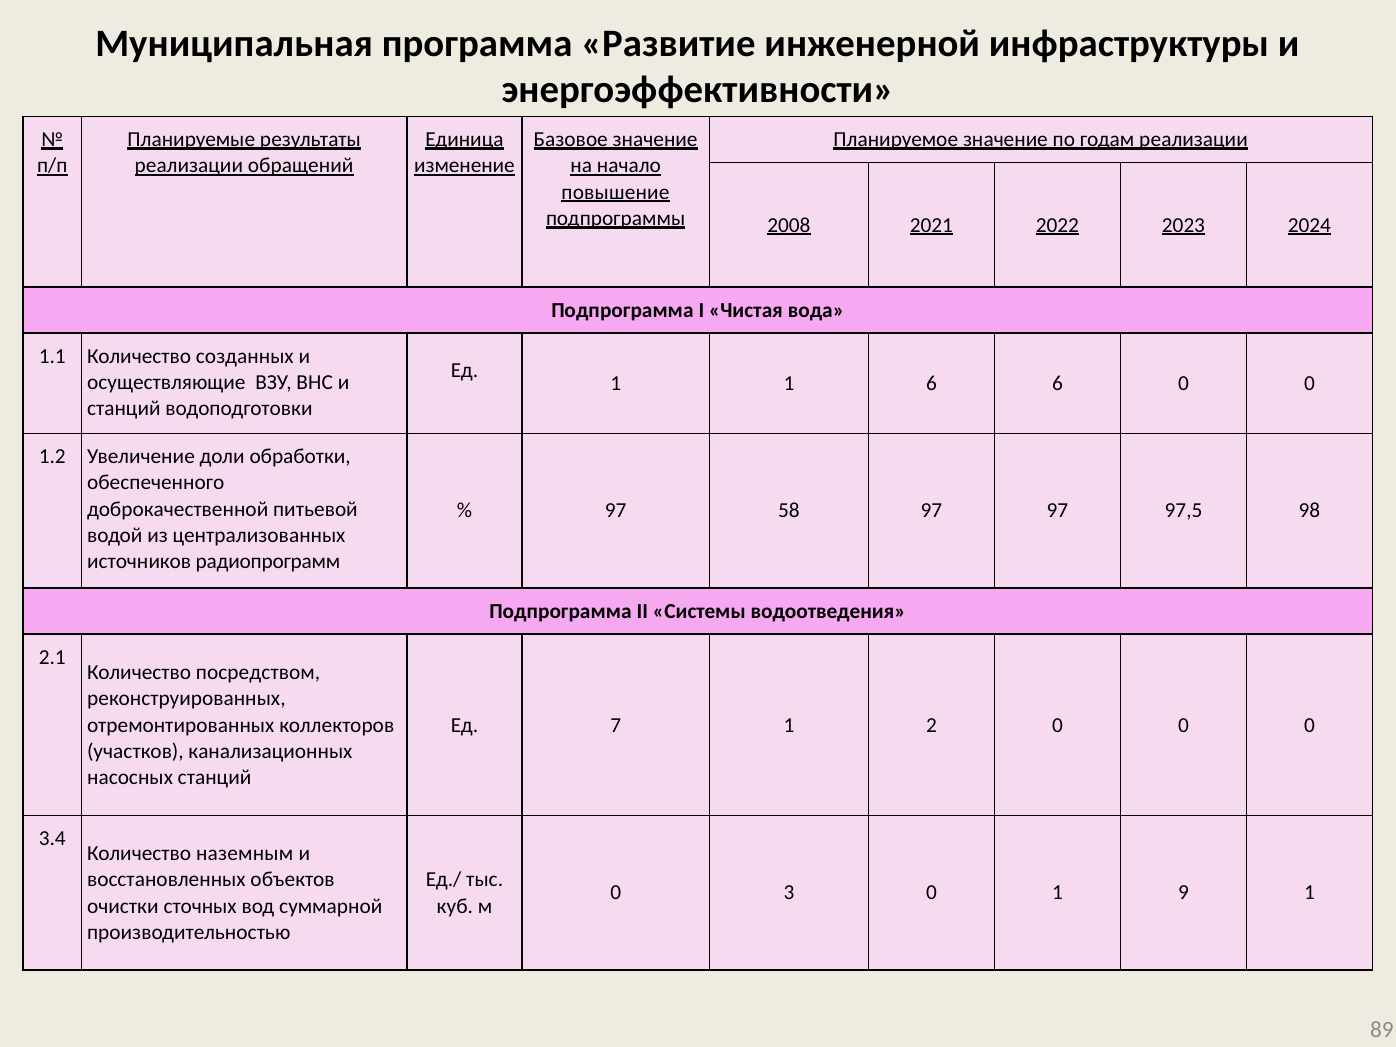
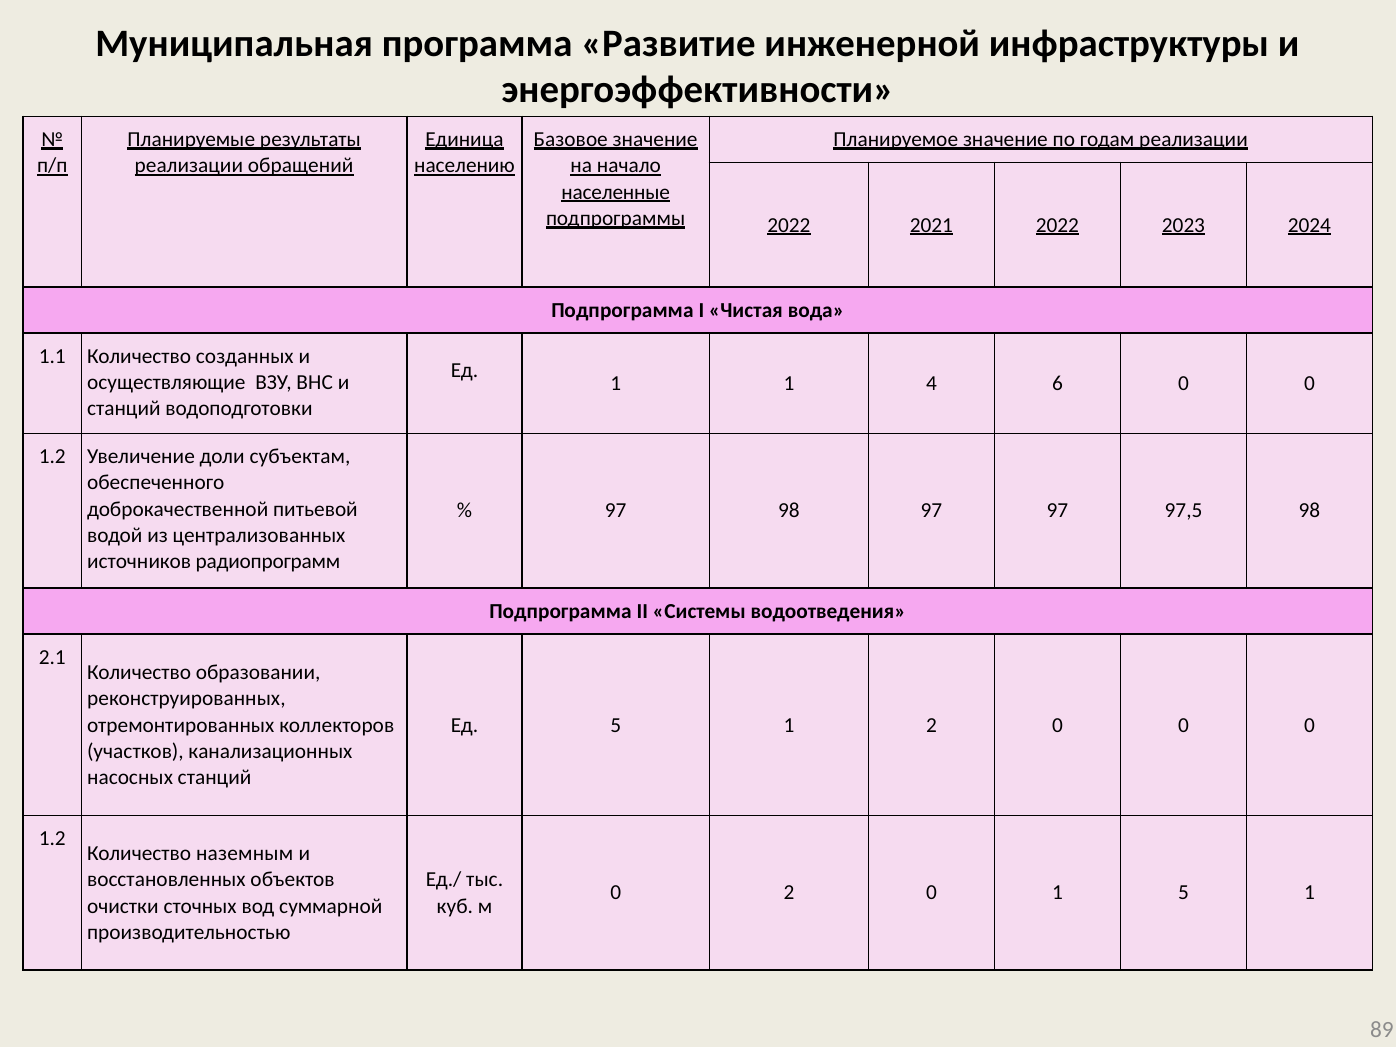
изменение: изменение -> населению (464, 166)
повышение: повышение -> населенные (616, 192)
2008: 2008 -> 2022 (789, 225)
1 6: 6 -> 4 (931, 384)
обработки: обработки -> субъектам (300, 456)
97 58: 58 -> 98 (789, 511)
посредством: посредством -> образовании (258, 672)
Ед 7: 7 -> 5 (616, 725)
3.4: 3.4 -> 1.2 (52, 838)
0 3: 3 -> 2 (789, 893)
1 9: 9 -> 5 (1184, 893)
